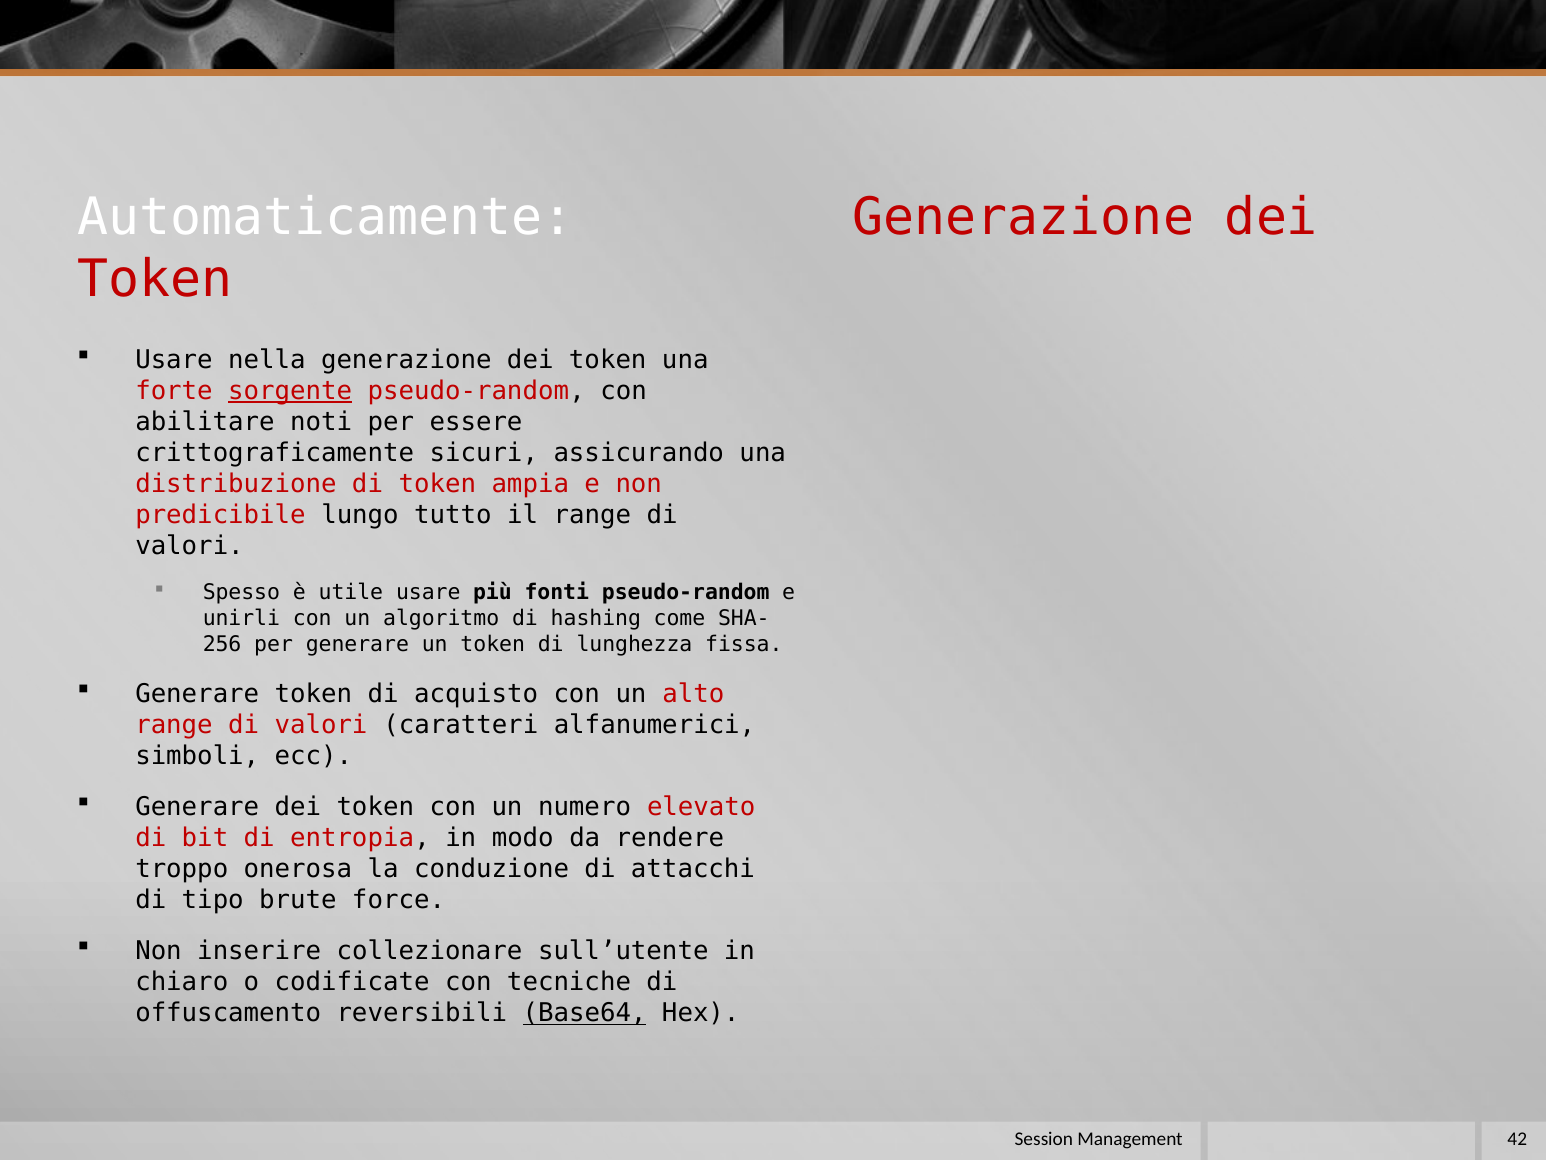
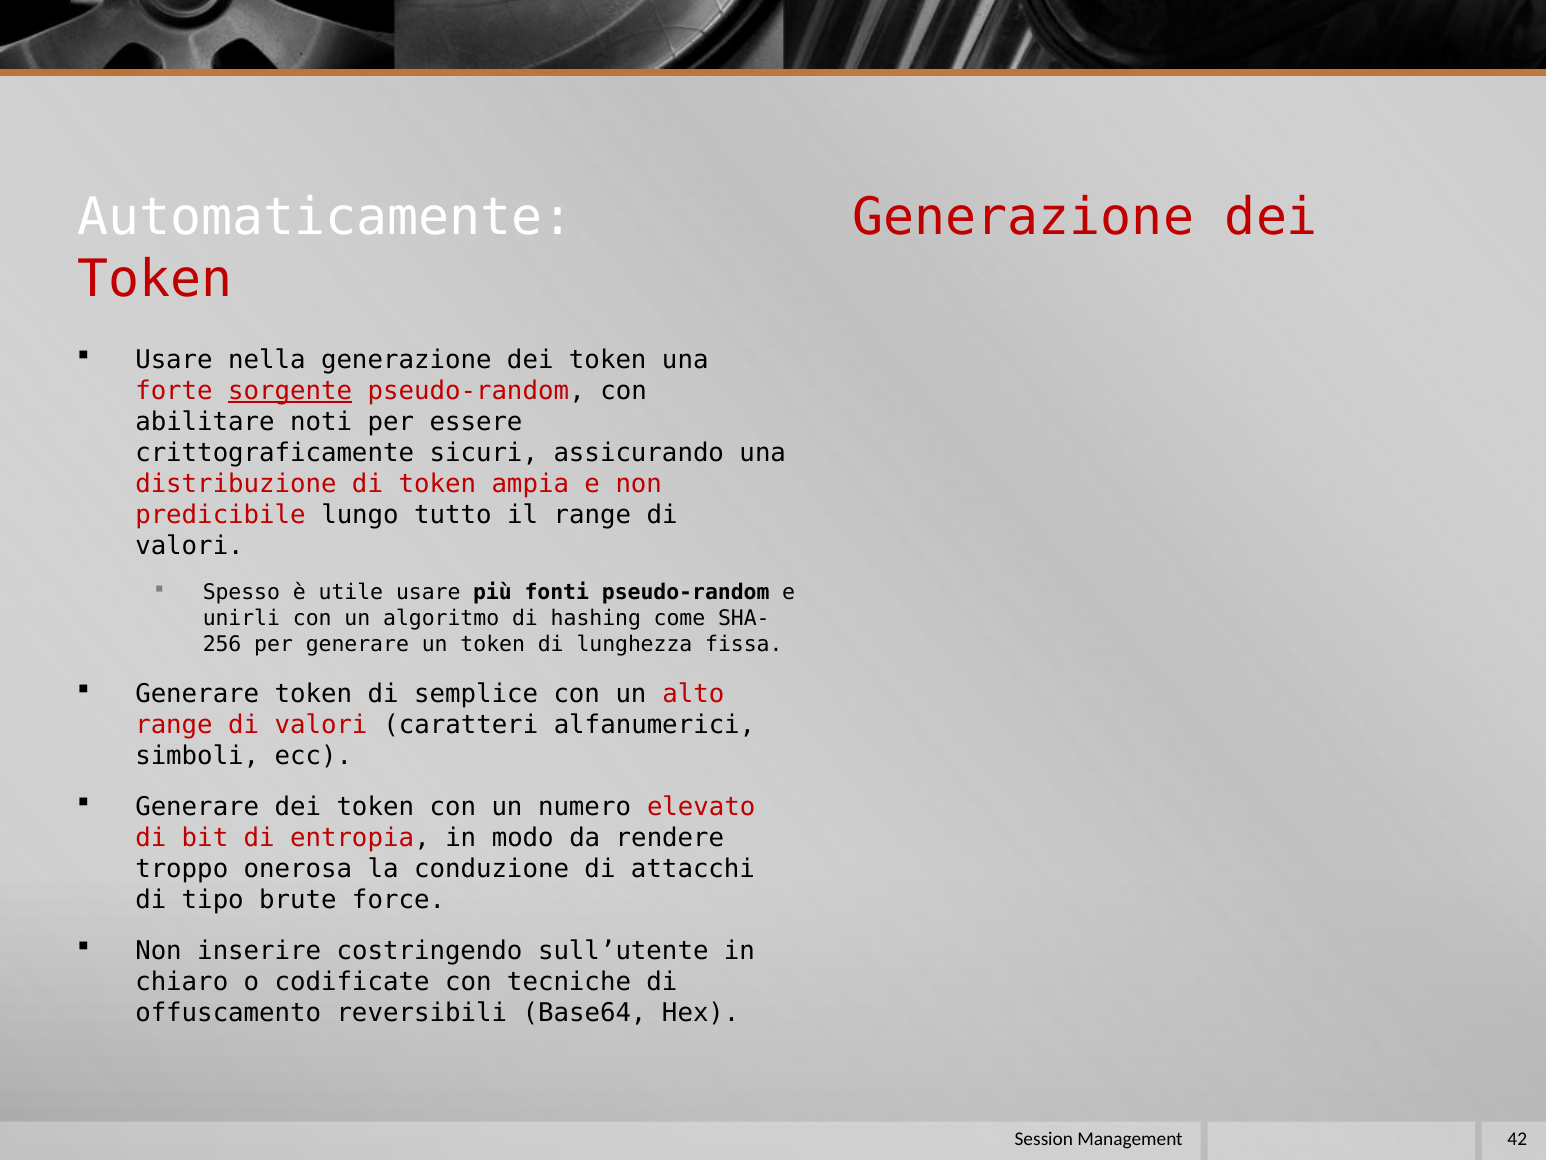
acquisto: acquisto -> semplice (476, 693)
collezionare: collezionare -> costringendo (430, 951)
Base64 underline: present -> none (585, 1013)
